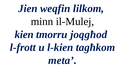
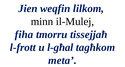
kien: kien -> fiha (24, 35)
joqgħod: joqgħod -> tissejjaħ (89, 35)
l-kien: l-kien -> l-għal (60, 48)
